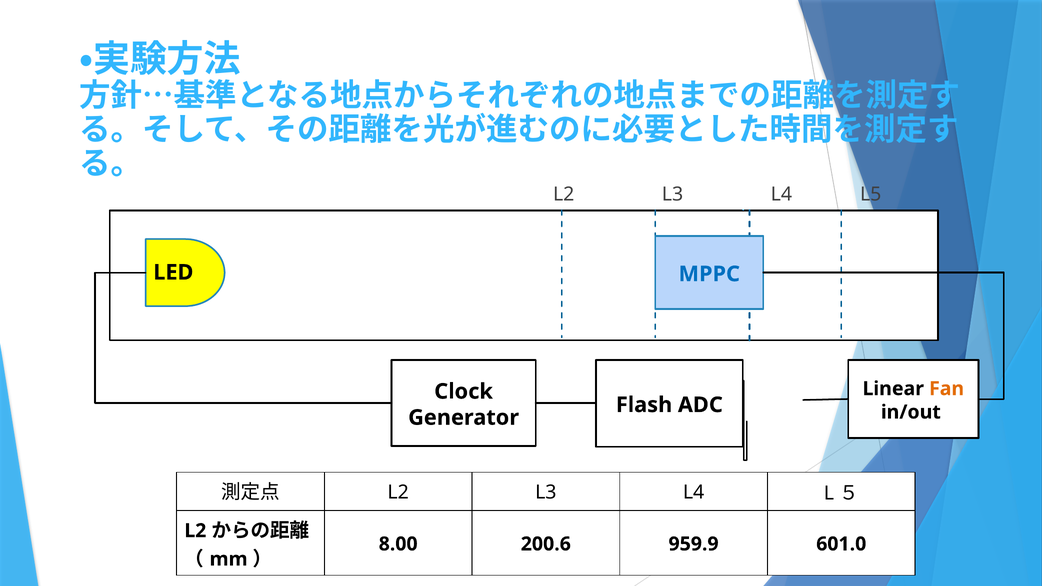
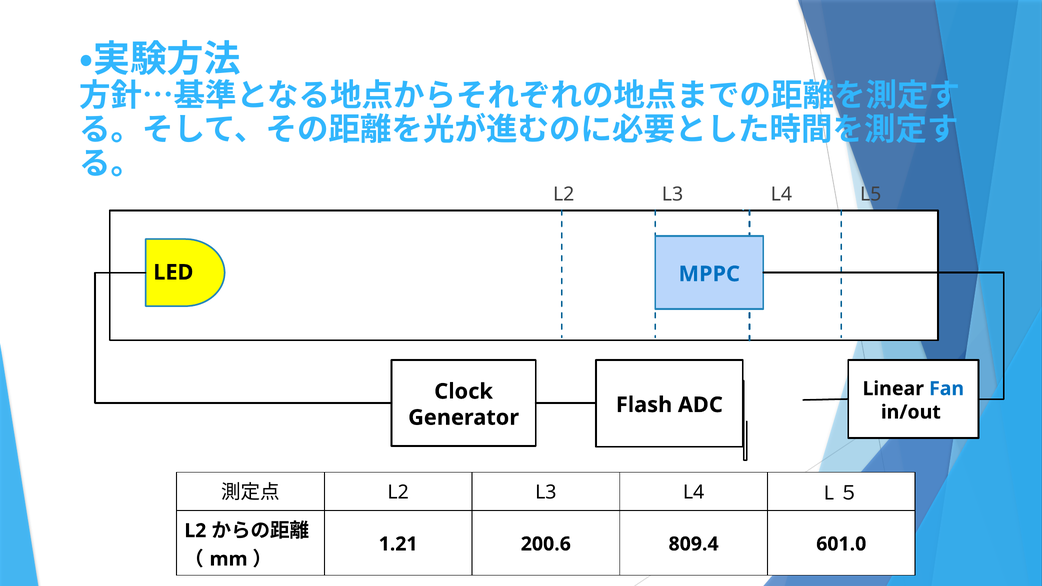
Fan colour: orange -> blue (947, 389)
8.00: 8.00 -> 1.21 (398, 544)
959.9: 959.9 -> 809.4 (694, 544)
